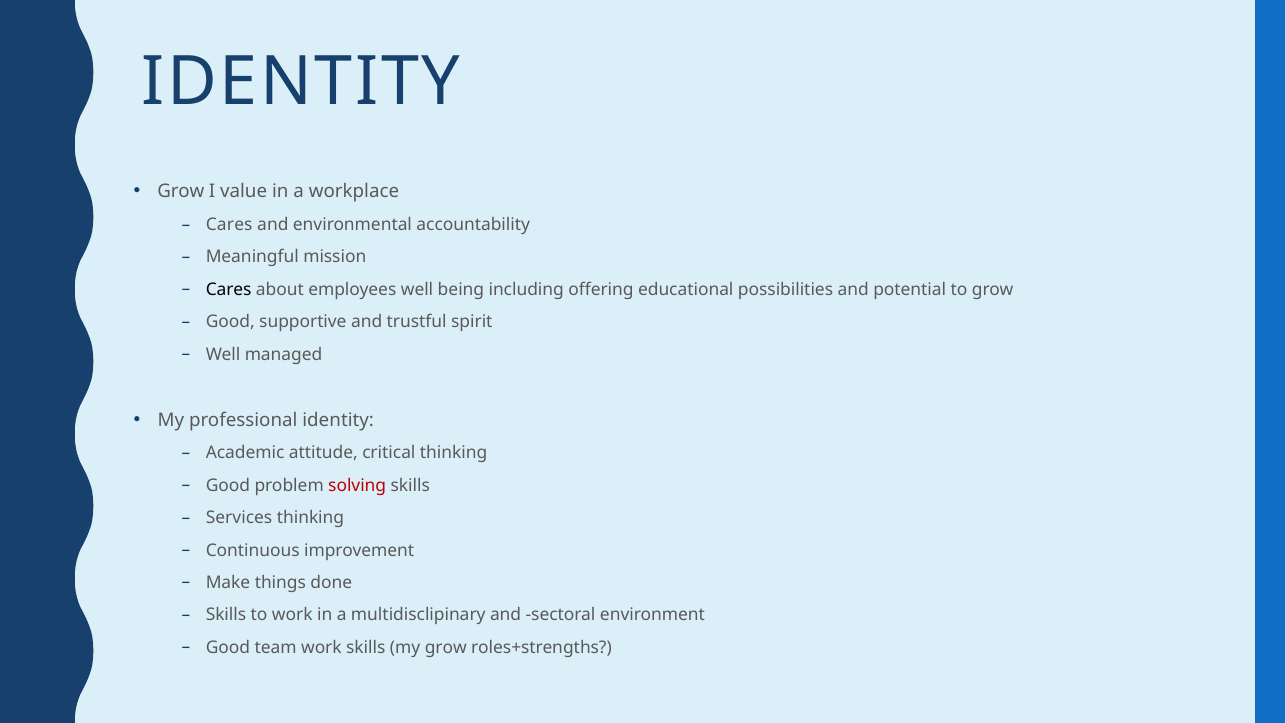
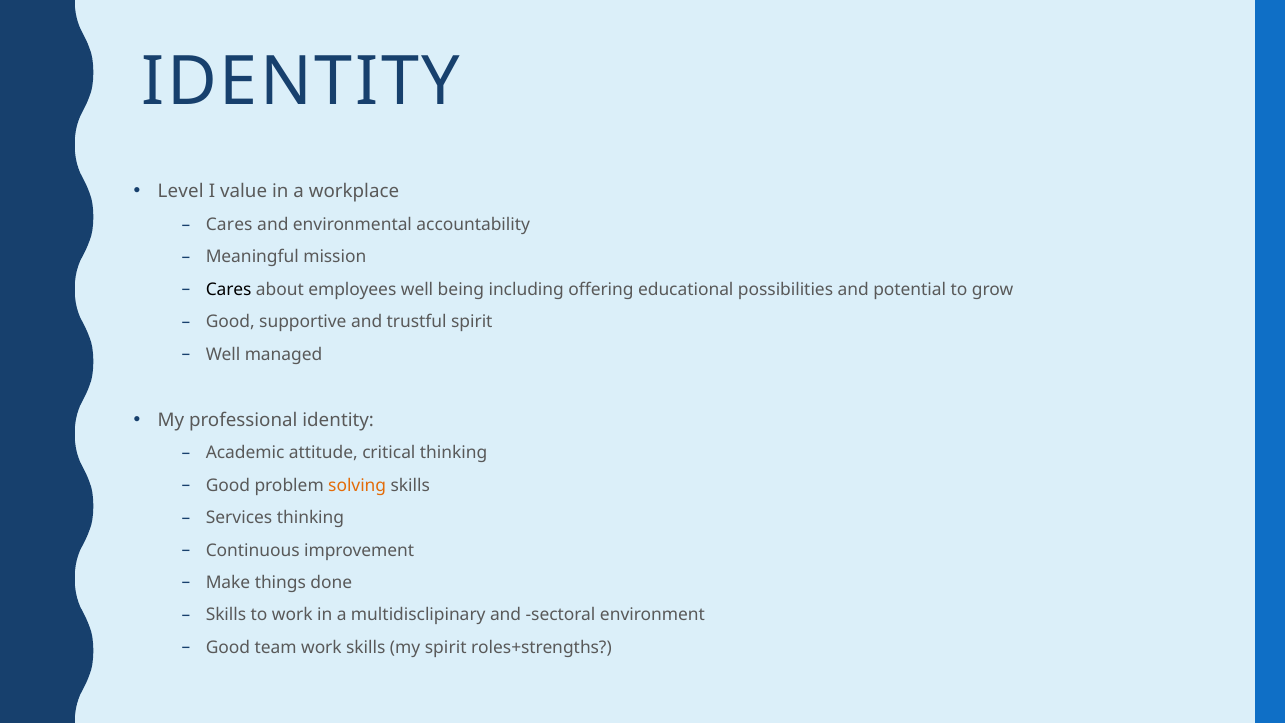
Grow: Grow -> Level (181, 192)
solving colour: red -> orange (357, 485)
my grow: grow -> spirit (446, 647)
